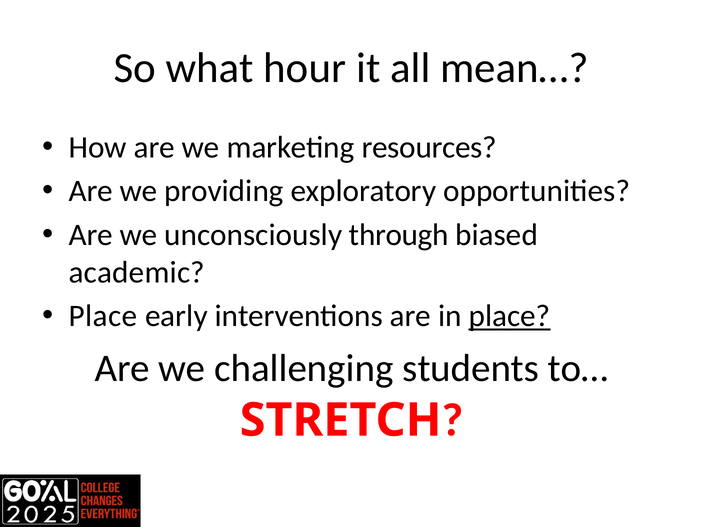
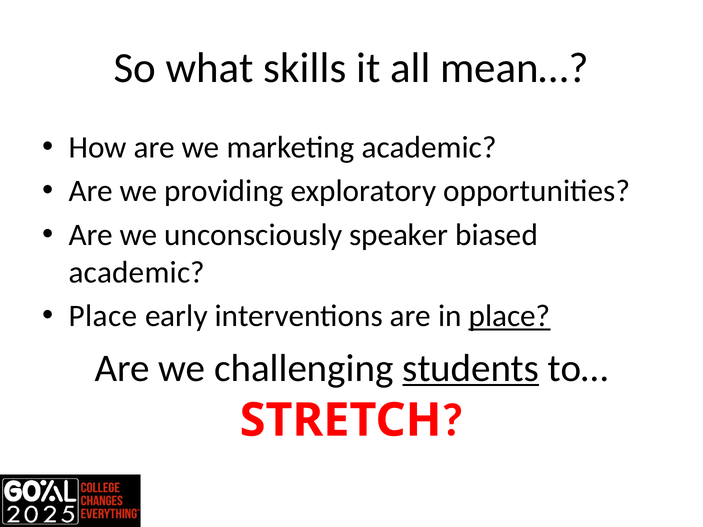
hour: hour -> skills (305, 68)
marketing resources: resources -> academic (429, 147)
through: through -> speaker (399, 235)
students underline: none -> present (471, 368)
